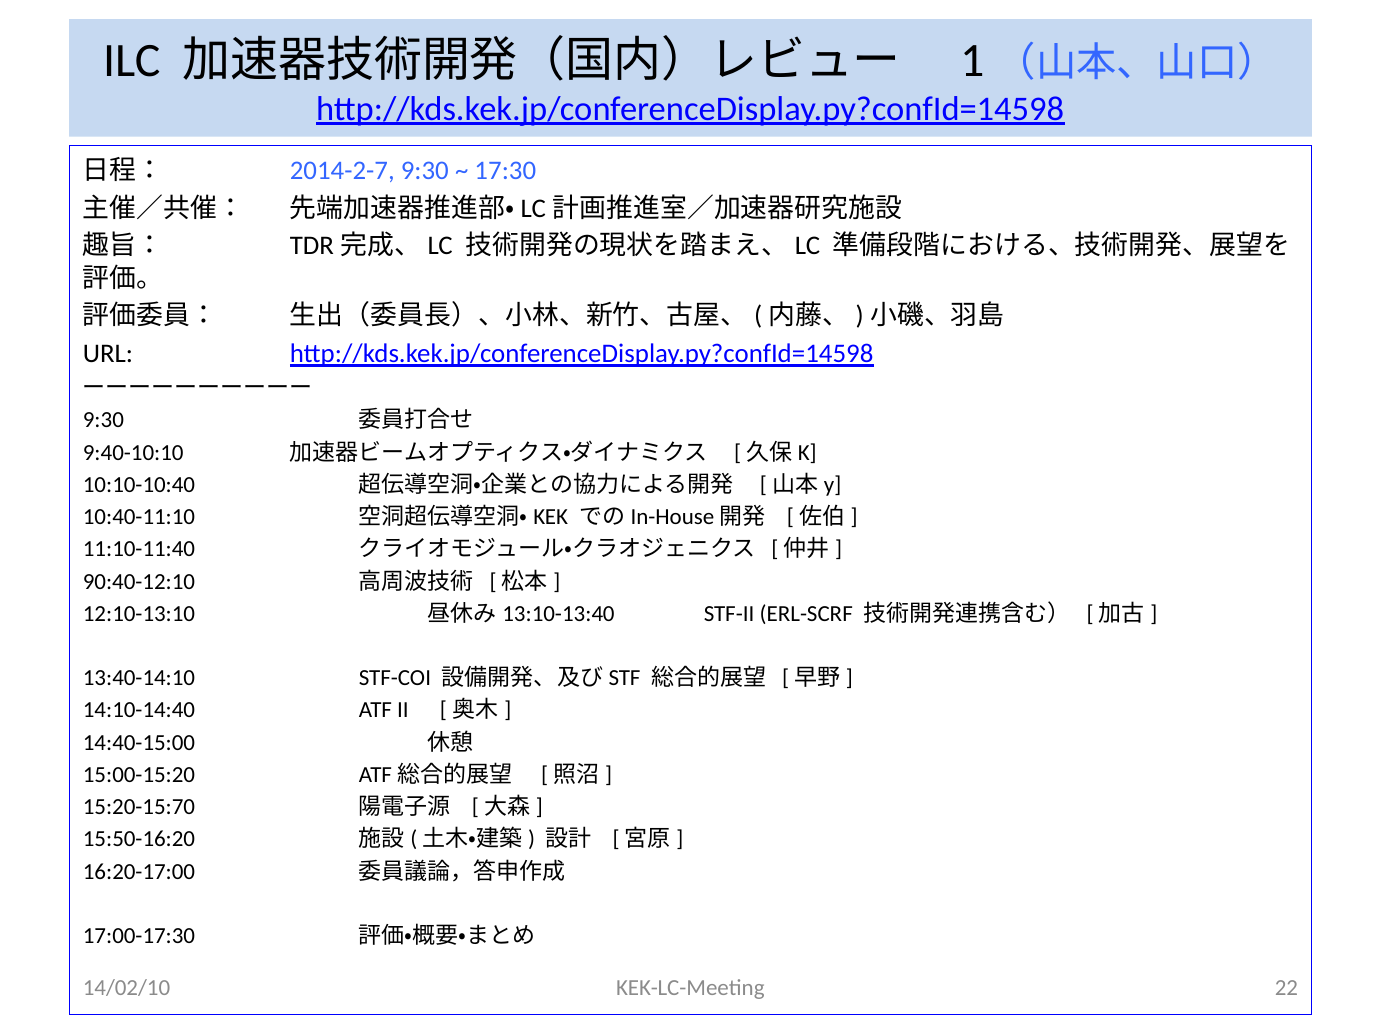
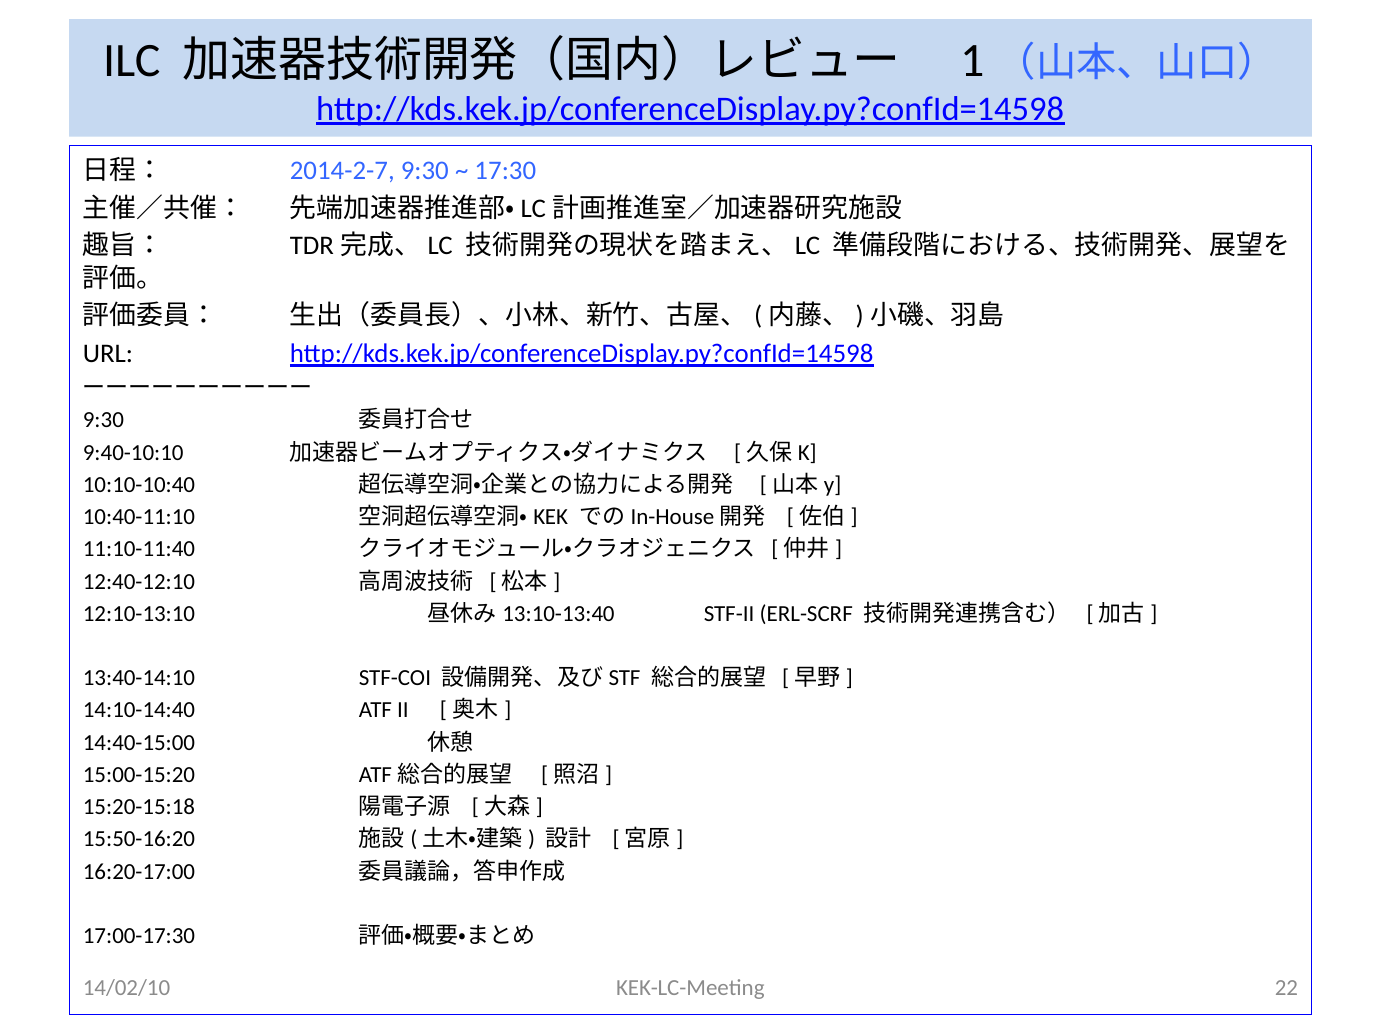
90:40-12:10: 90:40-12:10 -> 12:40-12:10 (139, 582)
15:20-15:70: 15:20-15:70 -> 15:20-15:18 (139, 808)
